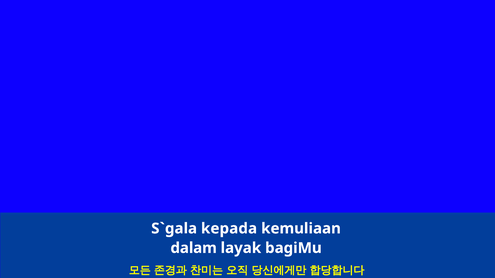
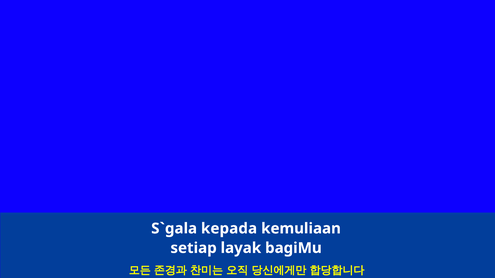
dalam: dalam -> setiap (194, 248)
